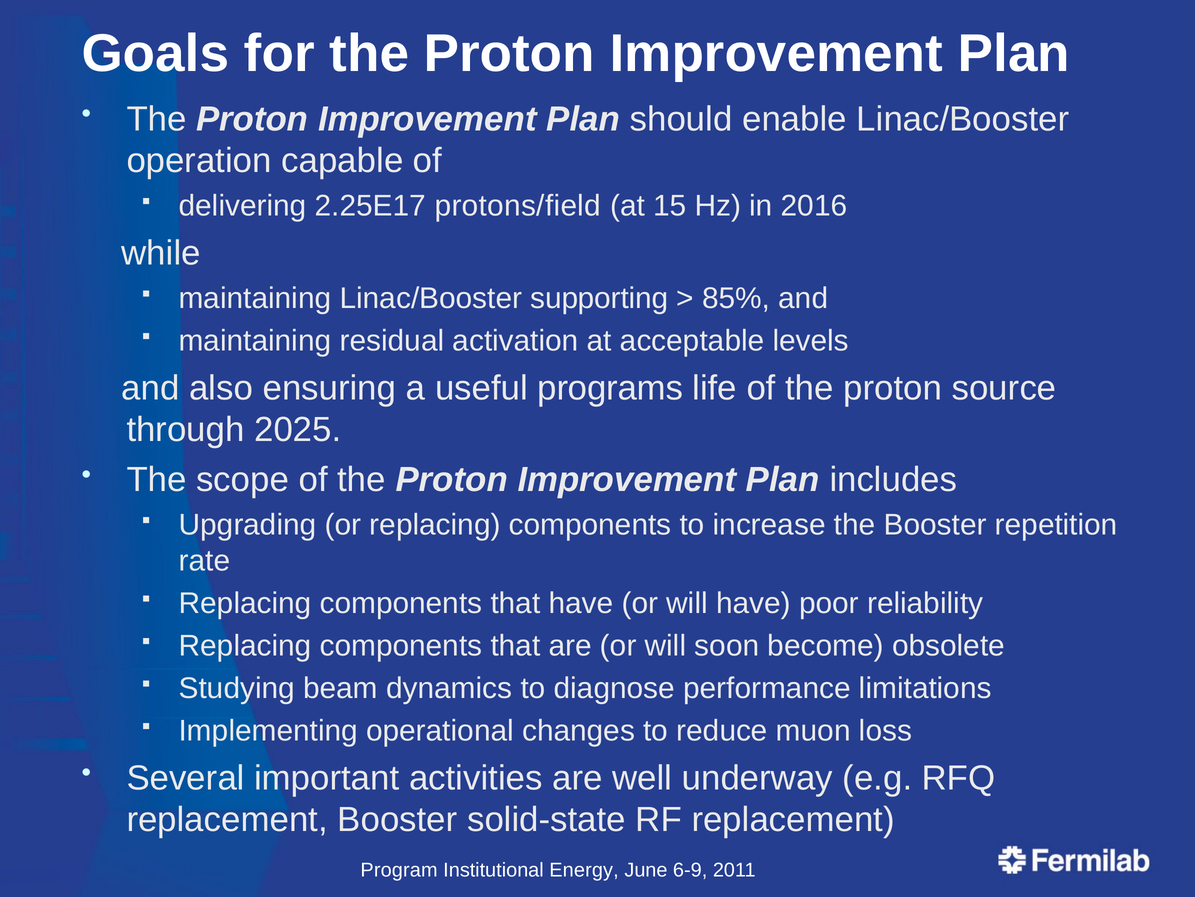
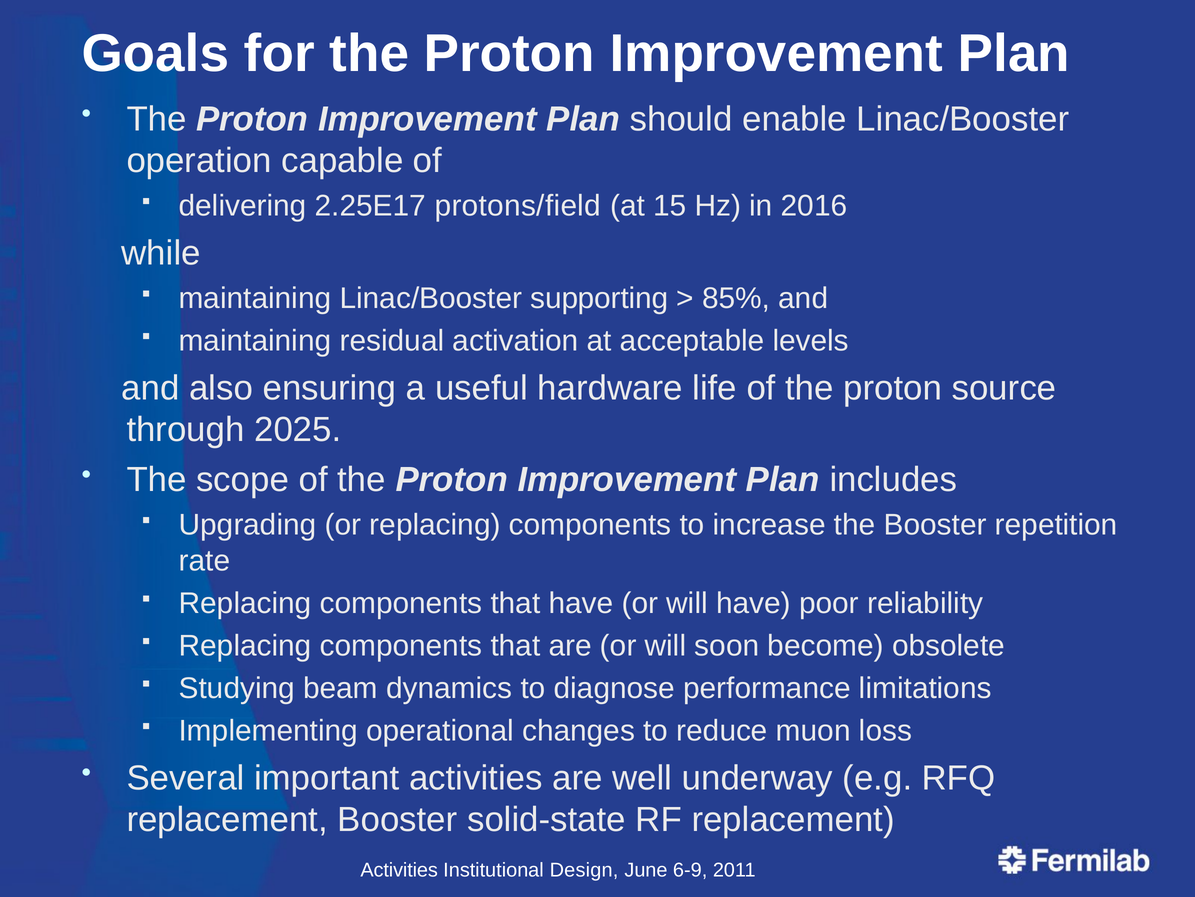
programs: programs -> hardware (610, 388)
Program: Program -> Activities (399, 870)
Energy: Energy -> Design (584, 870)
